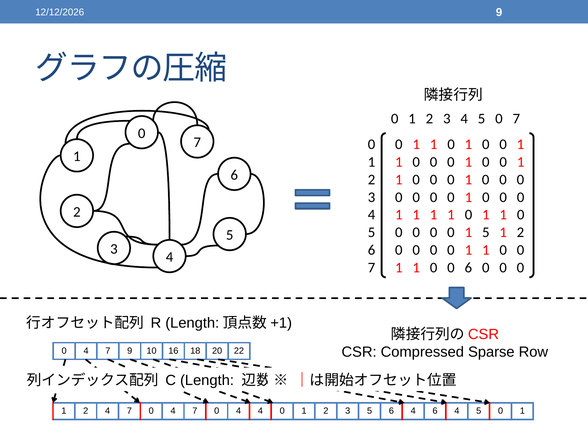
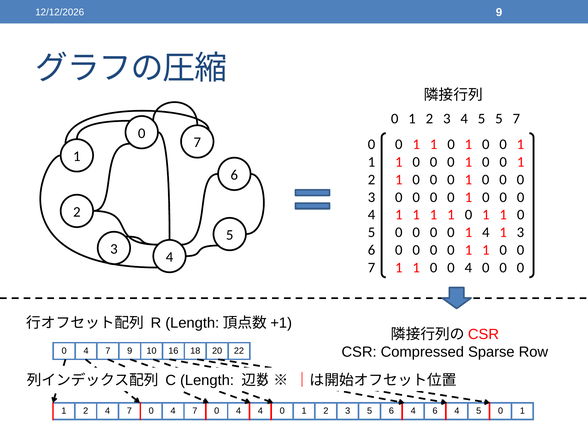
3 4 5 0: 0 -> 5 (499, 119)
1 5: 5 -> 4 (486, 232)
2: 2 -> 3 (520, 232)
1 0 0 6: 6 -> 4 (468, 268)
